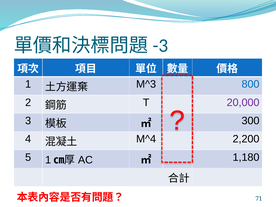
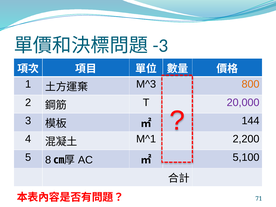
800 colour: blue -> orange (251, 84)
300: 300 -> 144 (251, 121)
M^4: M^4 -> M^1 (146, 139)
5 1: 1 -> 8 (48, 160)
1,180: 1,180 -> 5,100 (246, 157)
